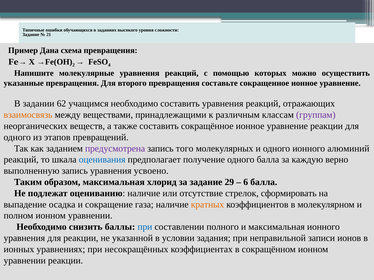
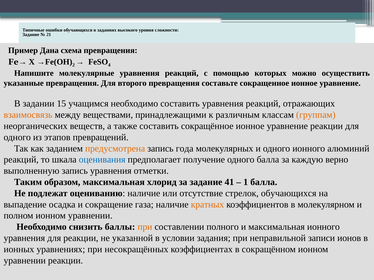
62: 62 -> 15 (61, 104)
группам colour: purple -> orange (316, 115)
предусмотрена colour: purple -> orange (115, 149)
того: того -> года (185, 149)
усвоено: усвоено -> отметки (151, 171)
29: 29 -> 41 (229, 182)
6: 6 -> 1 (246, 182)
стрелок сформировать: сформировать -> обучающихся (289, 194)
при colour: blue -> orange (145, 227)
